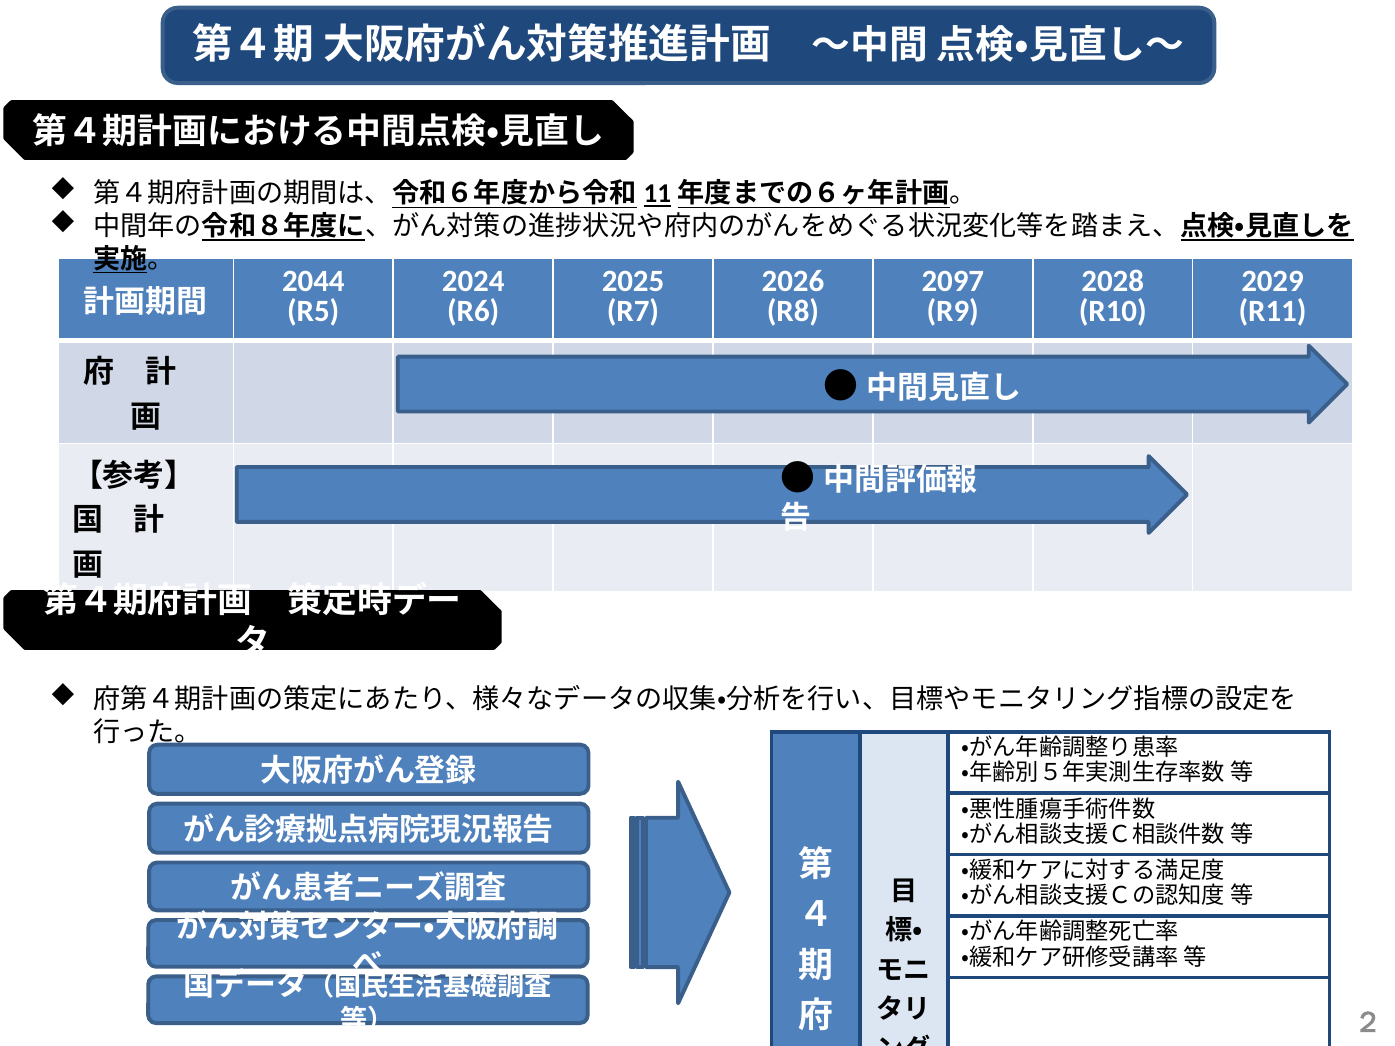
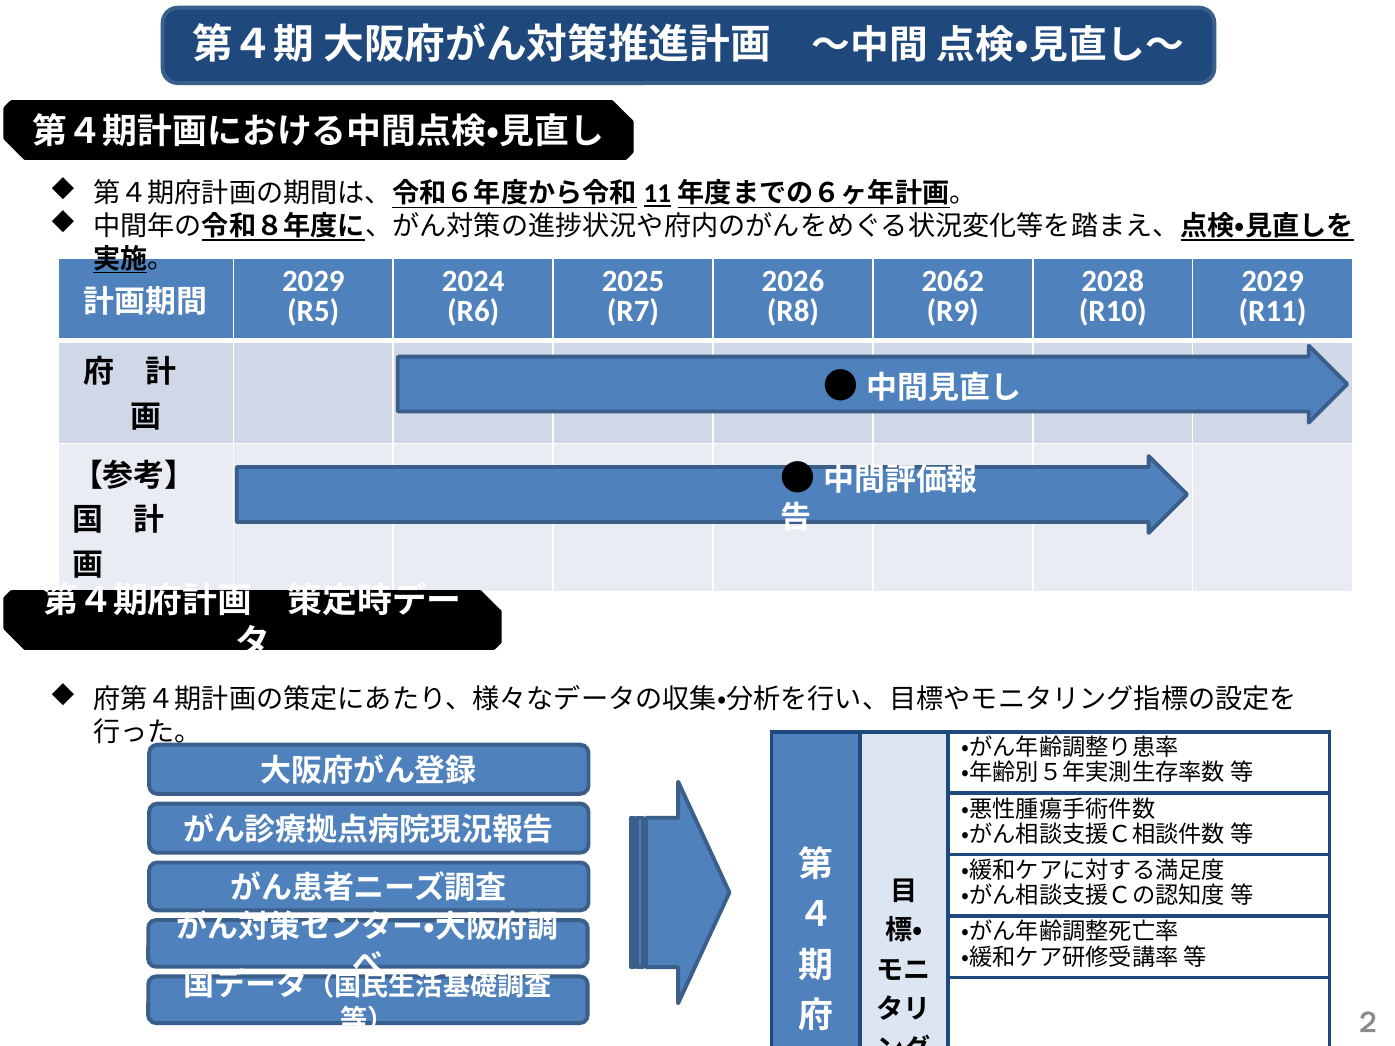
2044: 2044 -> 2029 (313, 281)
2097: 2097 -> 2062 (953, 281)
